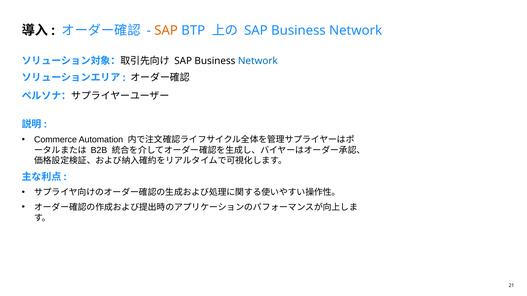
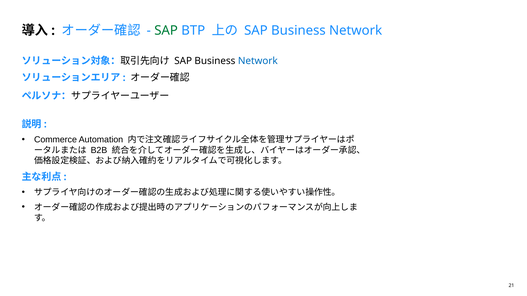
SAP colour: orange -> green (166, 31)
